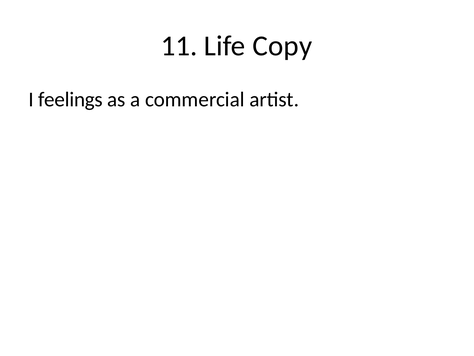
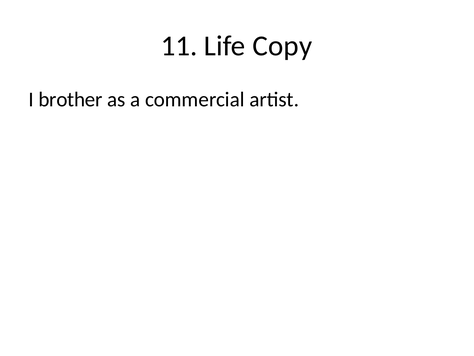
feelings: feelings -> brother (70, 99)
